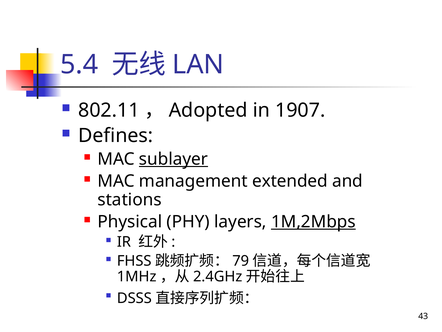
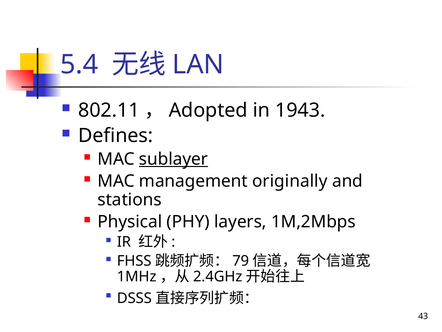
1907: 1907 -> 1943 (300, 110)
extended: extended -> originally (290, 181)
1M,2Mbps underline: present -> none (313, 221)
